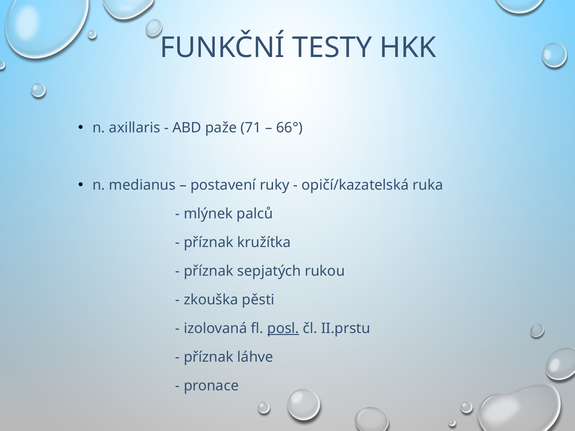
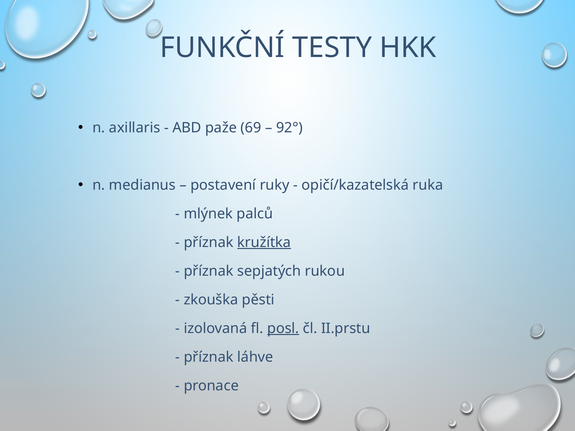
71: 71 -> 69 (251, 128)
66°: 66° -> 92° (289, 128)
kružítka underline: none -> present (264, 243)
